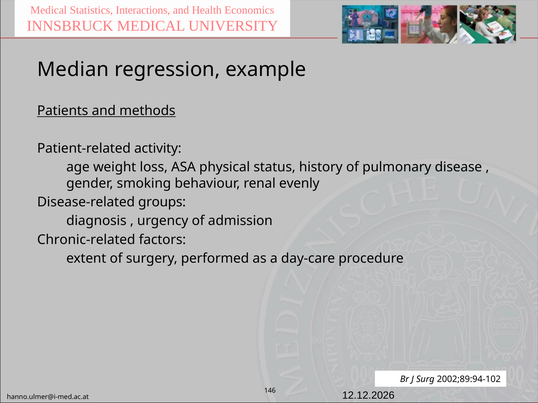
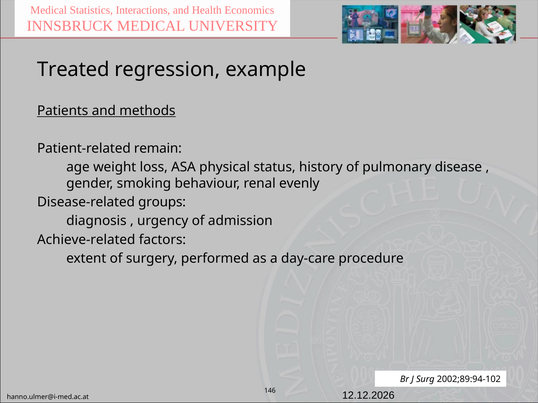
Median: Median -> Treated (73, 70)
activity: activity -> remain (158, 149)
Chronic-related: Chronic-related -> Achieve-related (86, 240)
